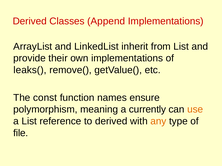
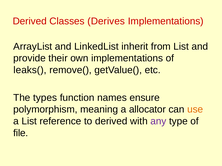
Append: Append -> Derives (106, 21)
const: const -> types (45, 98)
currently: currently -> allocator (147, 110)
any colour: orange -> purple (158, 122)
